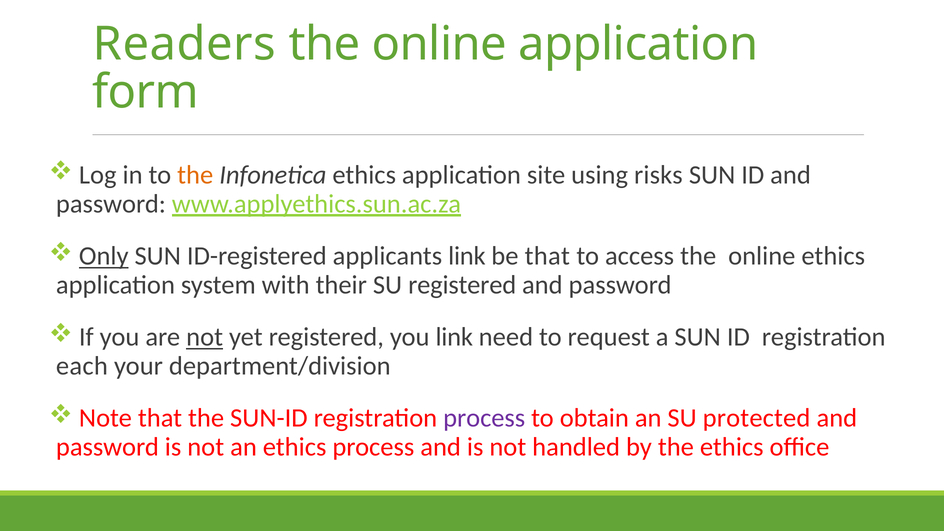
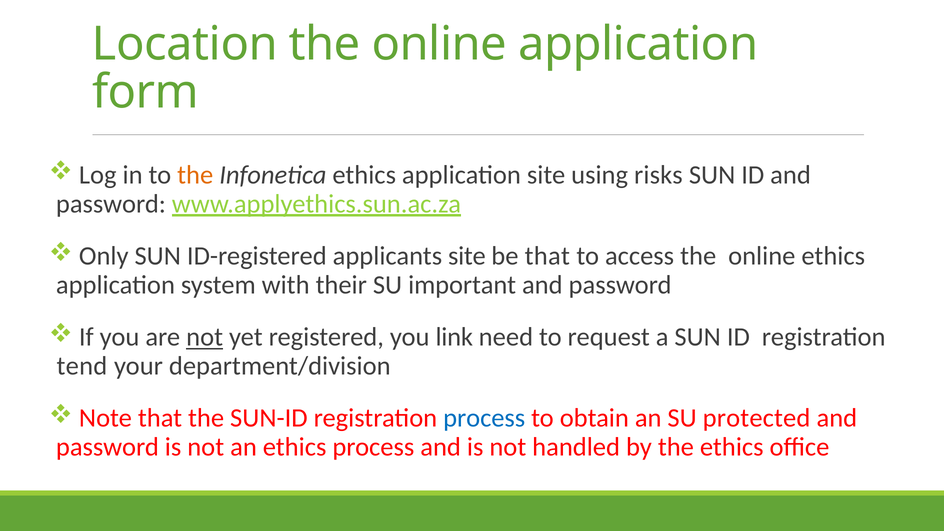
Readers: Readers -> Location (185, 44)
Only underline: present -> none (104, 256)
applicants link: link -> site (467, 256)
SU registered: registered -> important (462, 285)
each: each -> tend (82, 366)
process colour: purple -> blue (484, 418)
